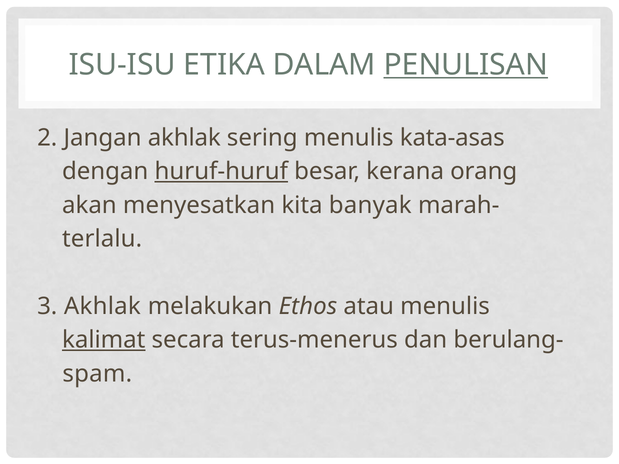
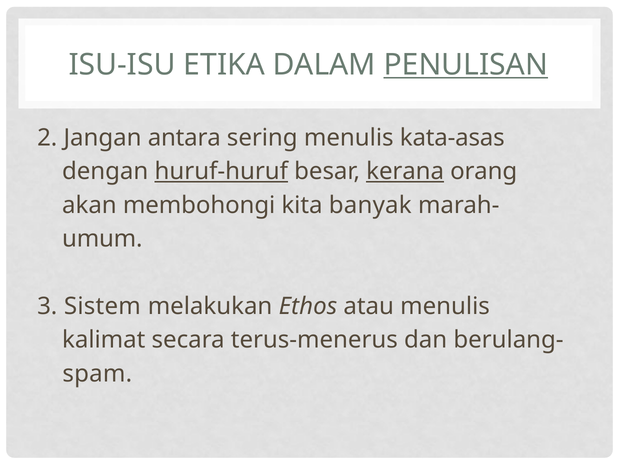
Jangan akhlak: akhlak -> antara (184, 138)
kerana underline: none -> present (405, 172)
menyesatkan: menyesatkan -> membohongi (199, 205)
terlalu: terlalu -> umum (102, 239)
3 Akhlak: Akhlak -> Sistem (102, 307)
kalimat underline: present -> none (104, 340)
